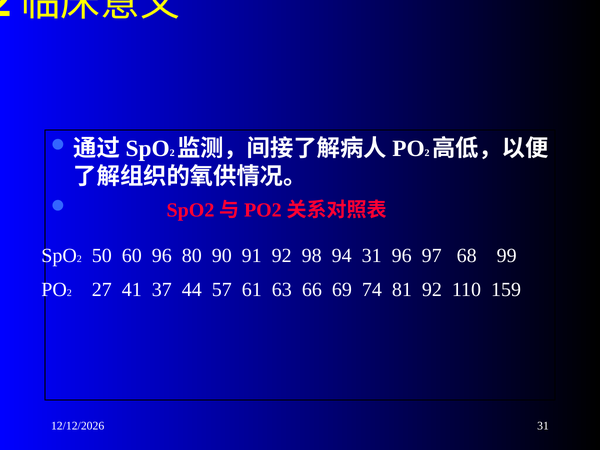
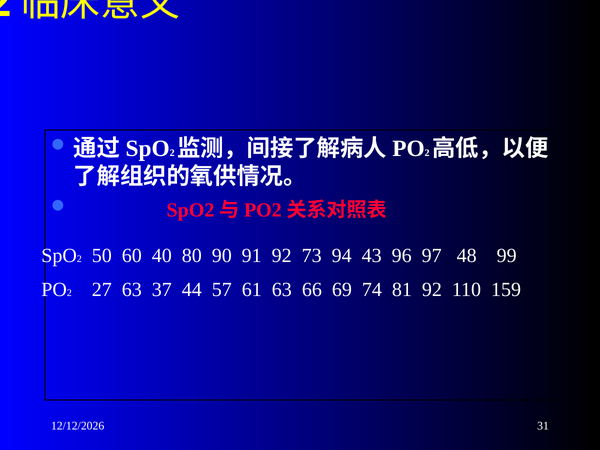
60 96: 96 -> 40 (162, 256)
98: 98 -> 73 (312, 256)
94 31: 31 -> 43 (372, 256)
68: 68 -> 48 (467, 256)
27 41: 41 -> 63 (132, 290)
